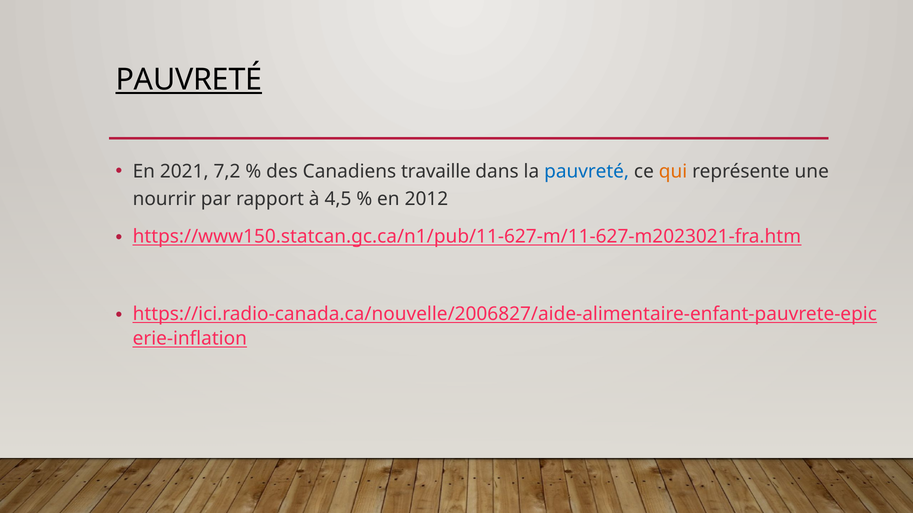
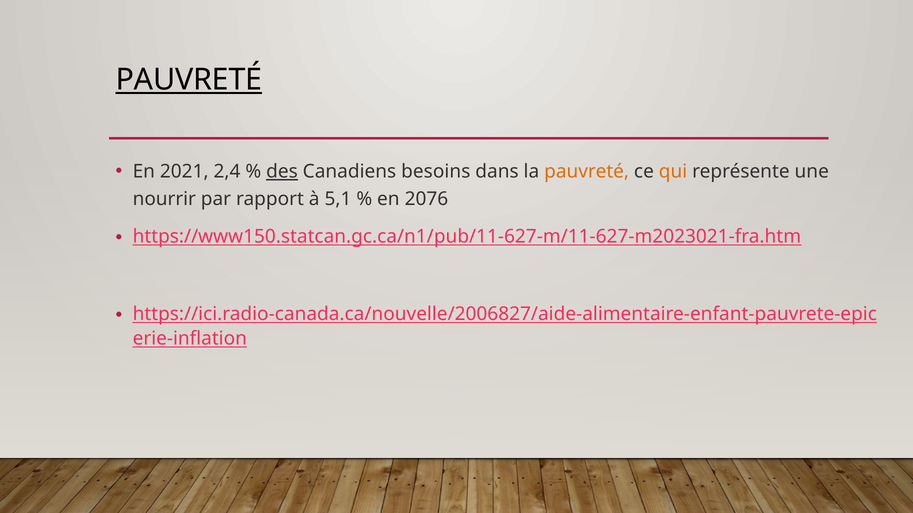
7,2: 7,2 -> 2,4 (227, 172)
des underline: none -> present (282, 172)
travaille: travaille -> besoins (436, 172)
pauvreté colour: blue -> orange (587, 172)
4,5: 4,5 -> 5,1 (338, 199)
2012: 2012 -> 2076 (426, 199)
